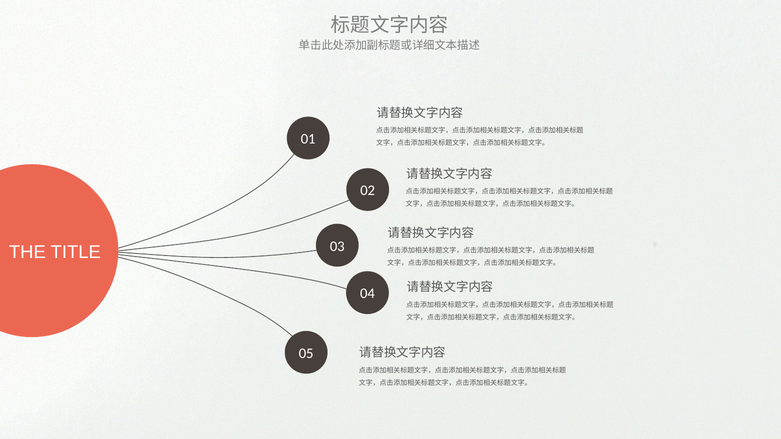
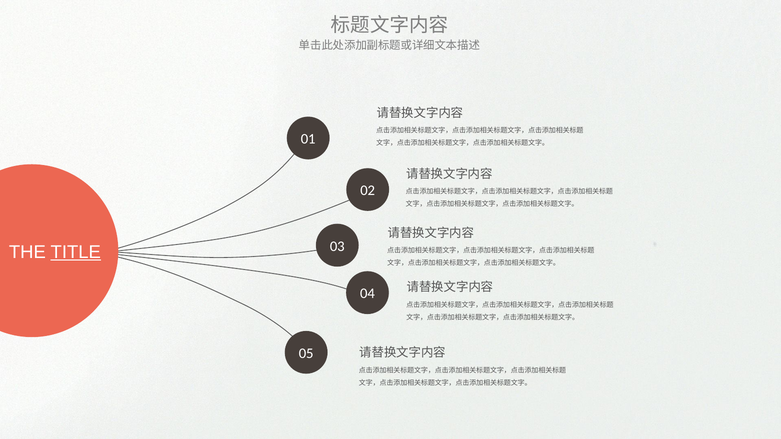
TITLE underline: none -> present (76, 252)
